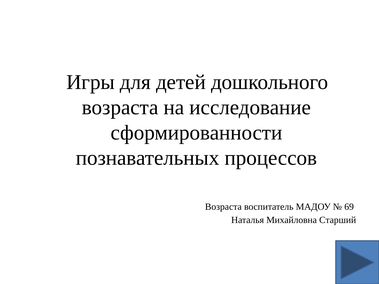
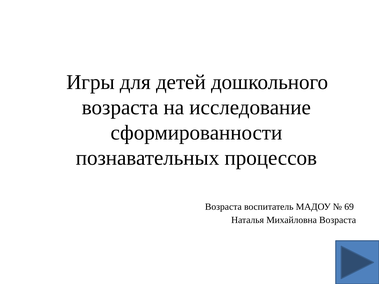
Михайловна Старший: Старший -> Возраста (338, 220)
